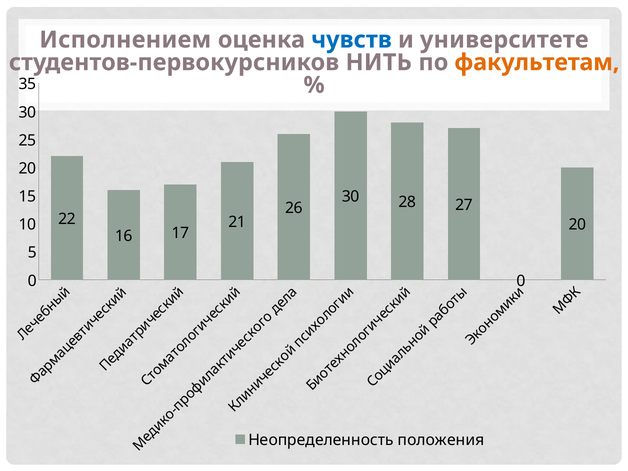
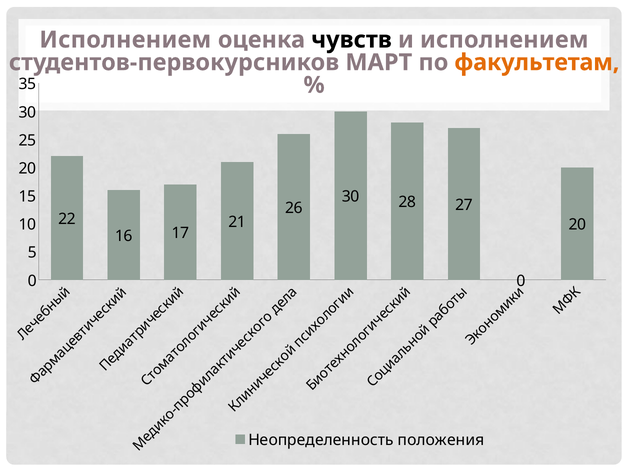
чувств colour: blue -> black (352, 40)
и университете: университете -> исполнением (504, 40)
НИТЬ: НИТЬ -> МАРТ (379, 62)
